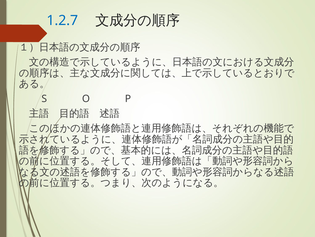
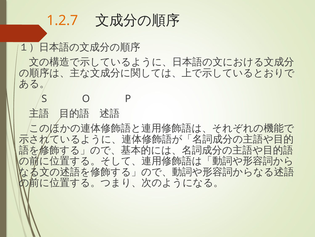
1.2.7 colour: blue -> orange (62, 20)
